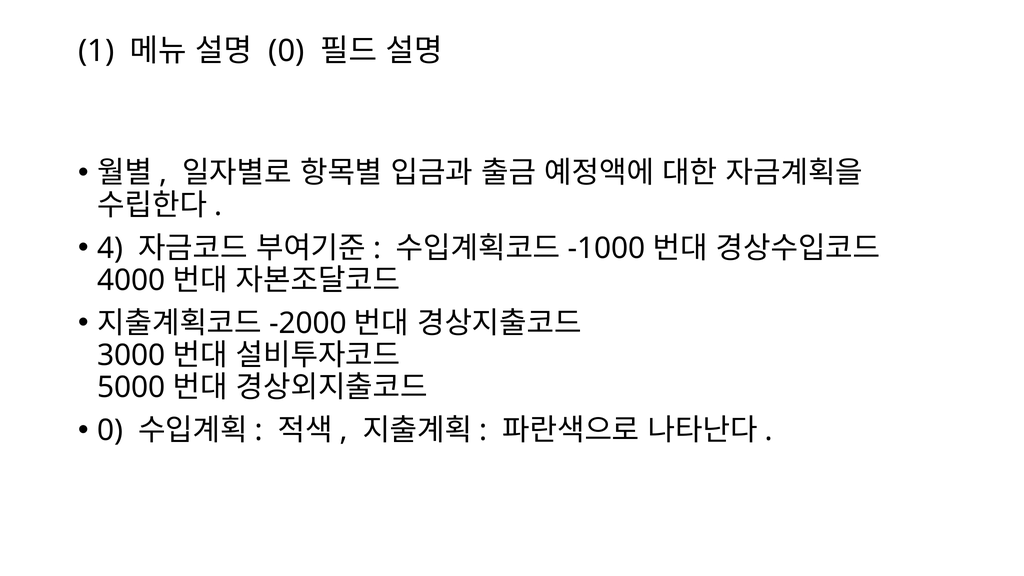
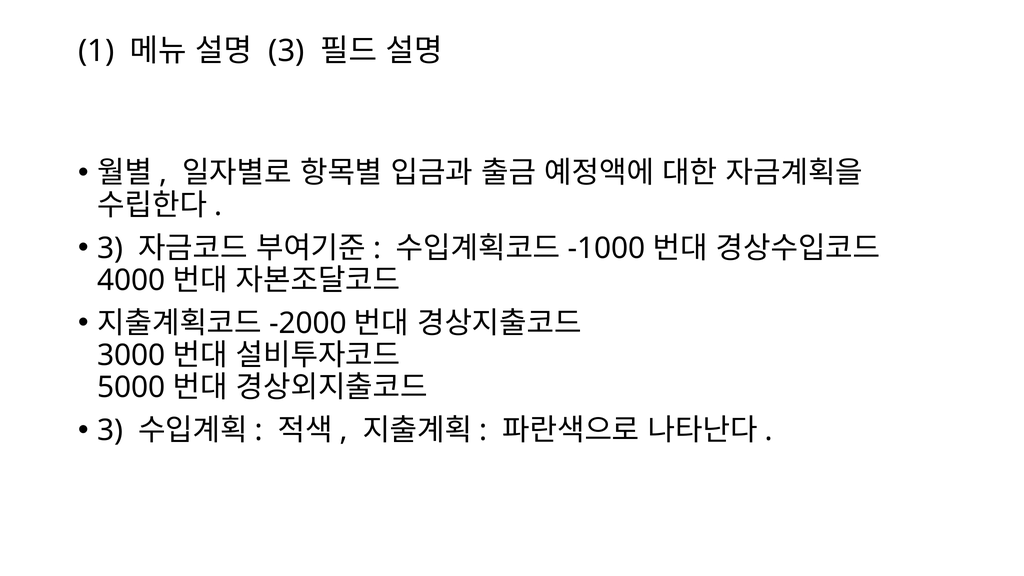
0: 0 -> 3 (287, 51)
4: 4 -> 3 (110, 248)
0: 0 -> 3 (110, 430)
